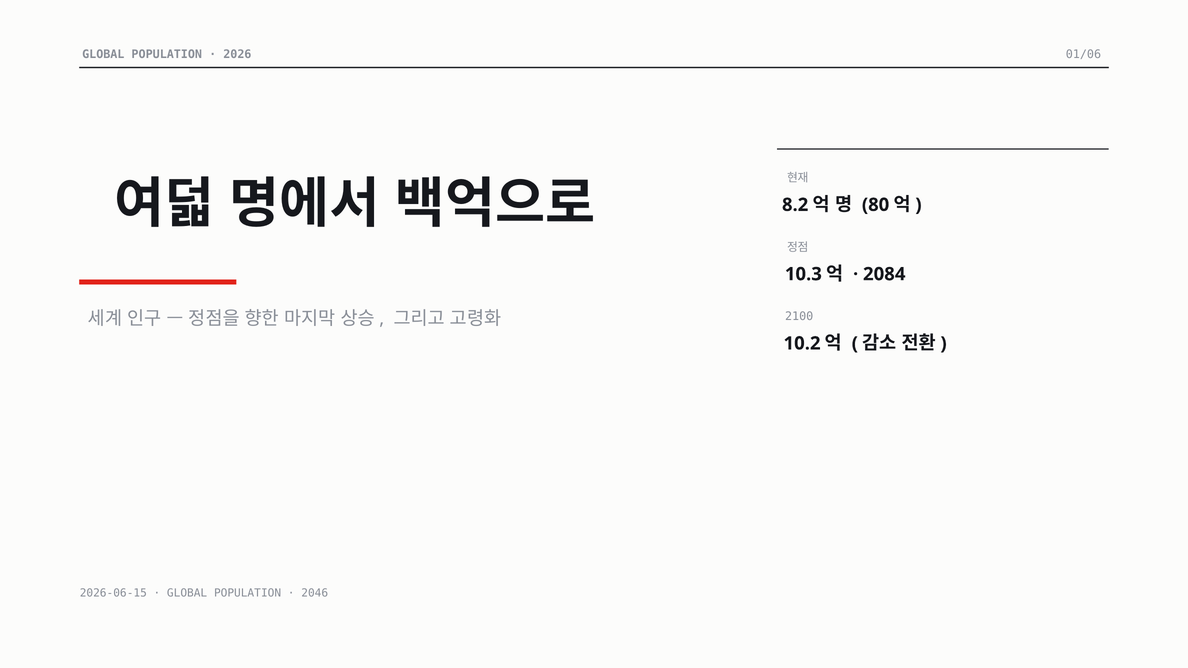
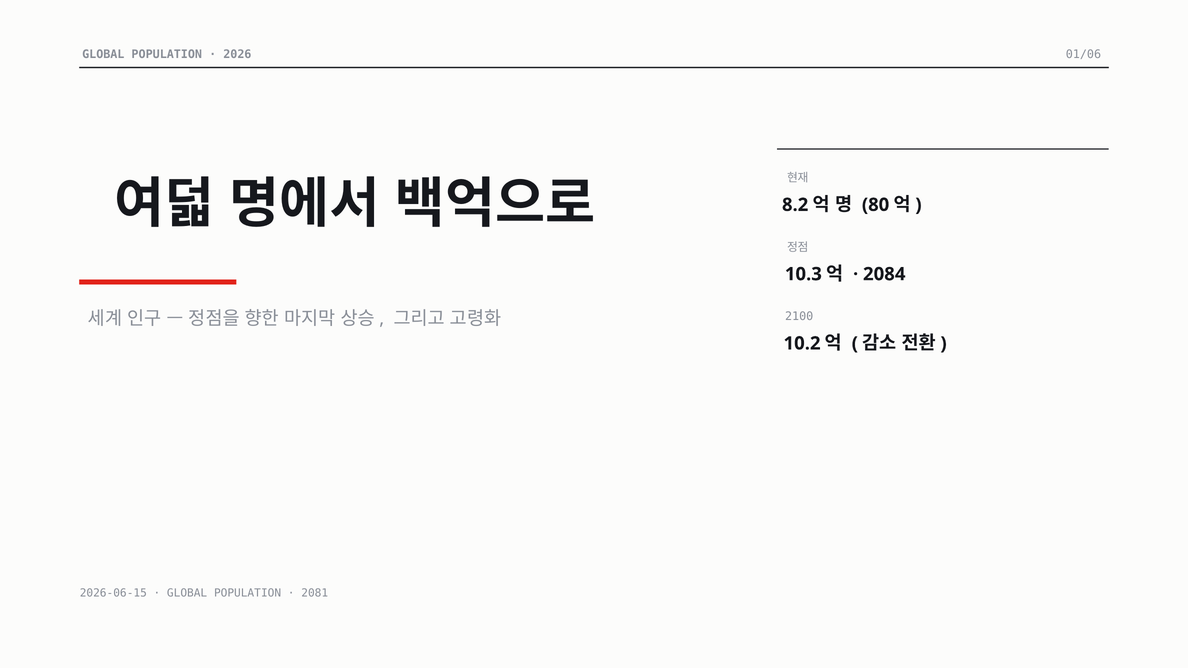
2046: 2046 -> 2081 (315, 593)
